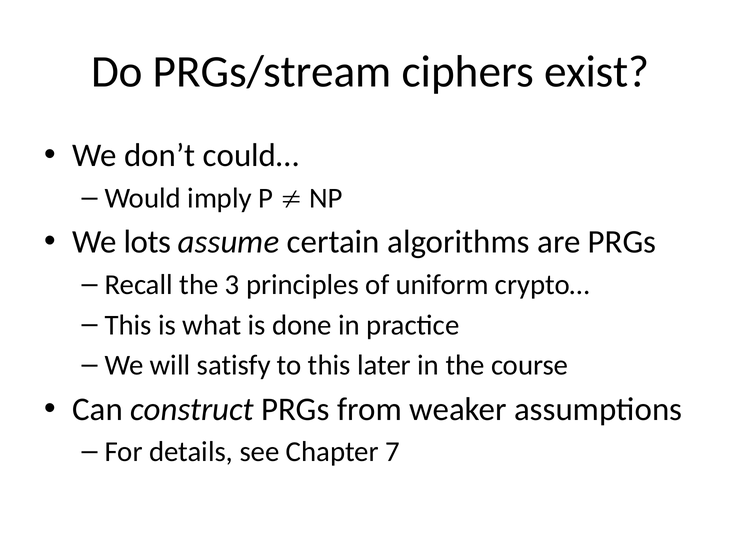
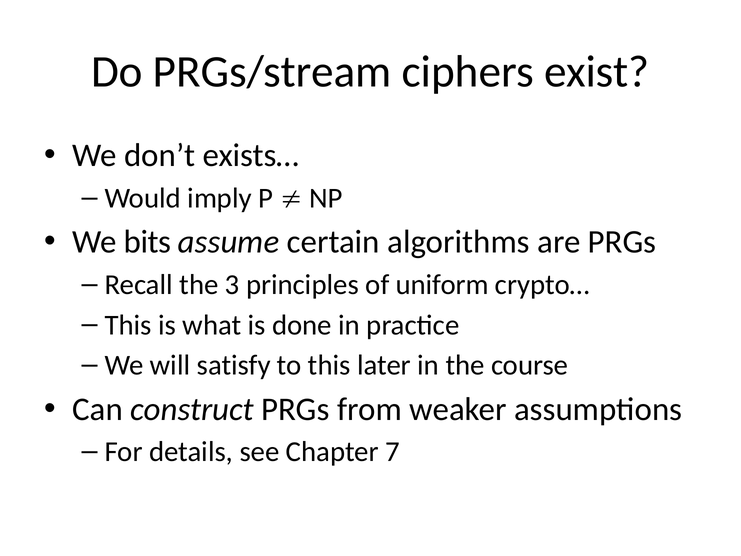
could…: could… -> exists… (251, 155)
lots: lots -> bits (147, 242)
